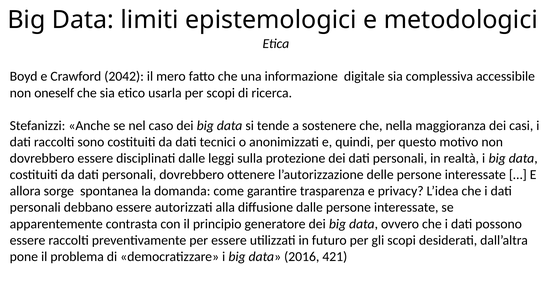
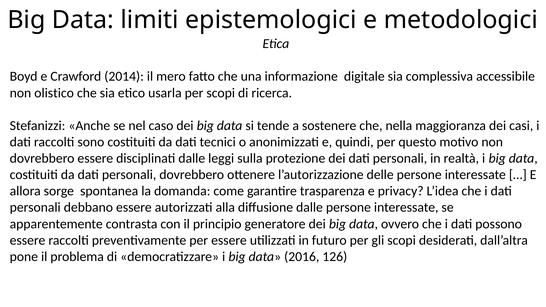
2042: 2042 -> 2014 (124, 77)
oneself: oneself -> olistico (54, 93)
421: 421 -> 126 (335, 257)
